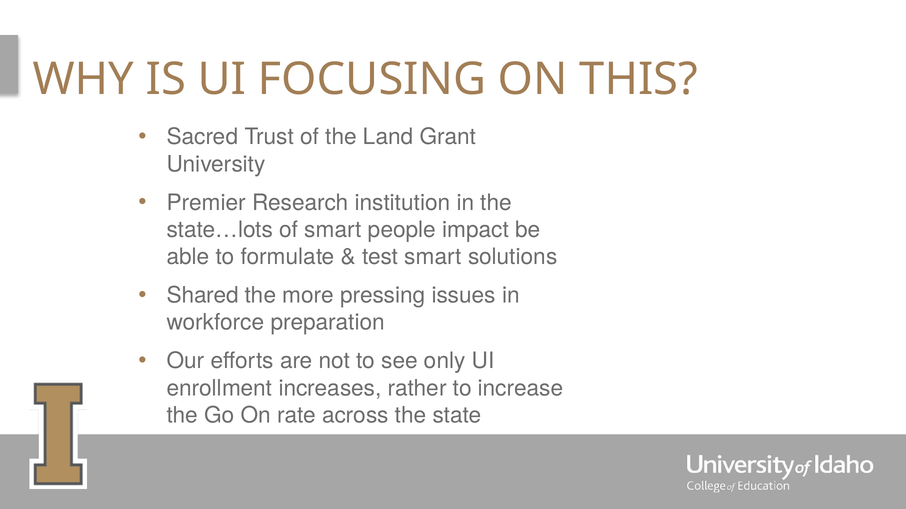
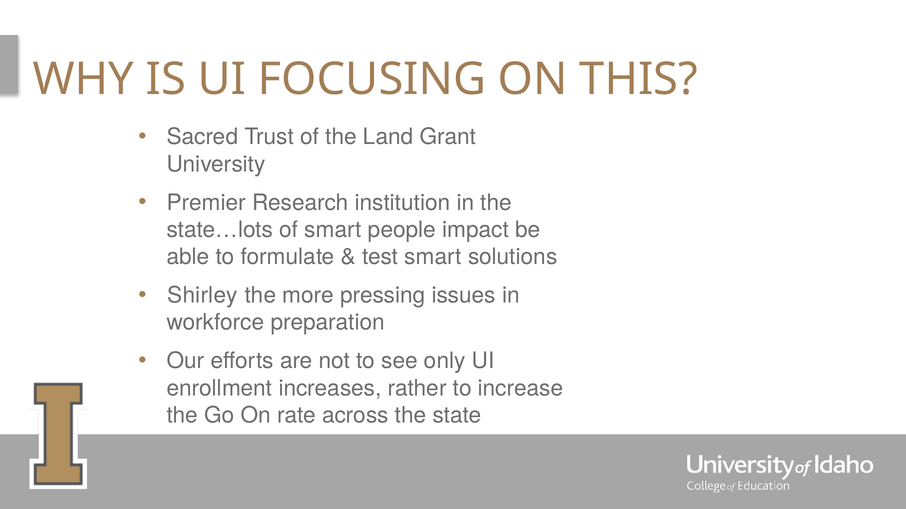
Shared: Shared -> Shirley (202, 296)
